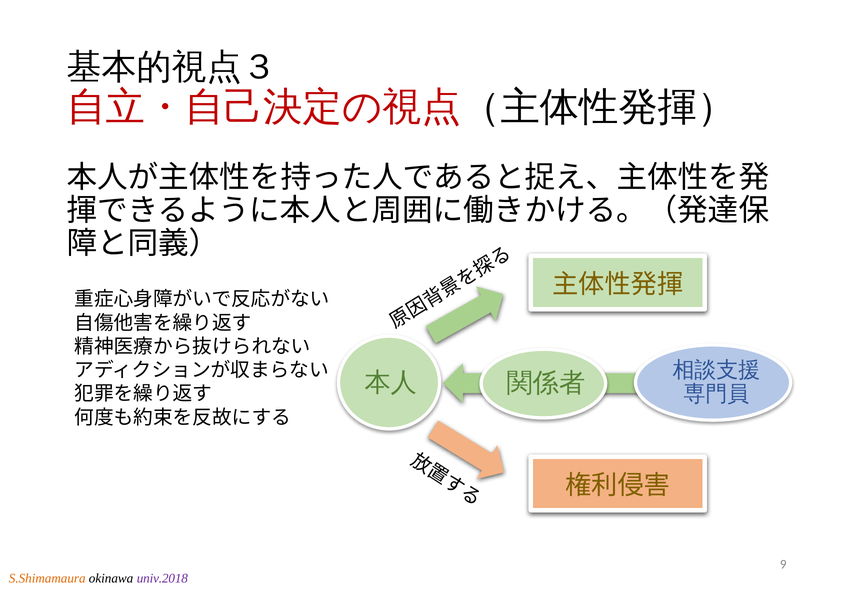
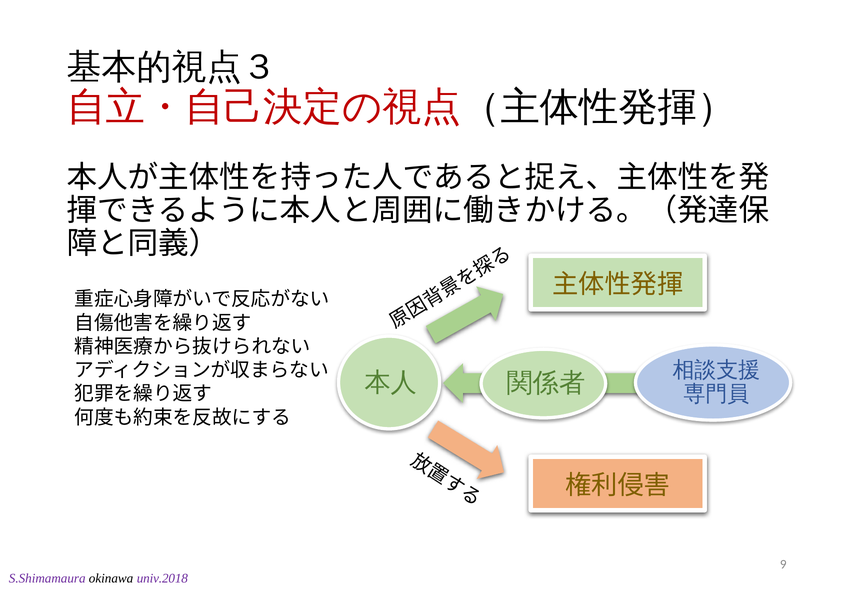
S.Shimamaura colour: orange -> purple (47, 578)
